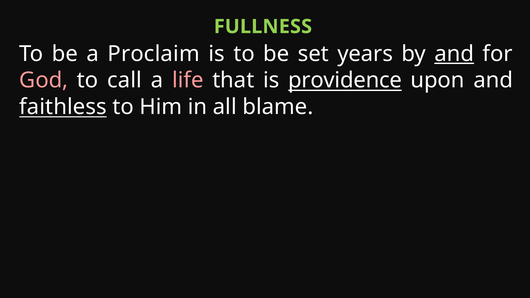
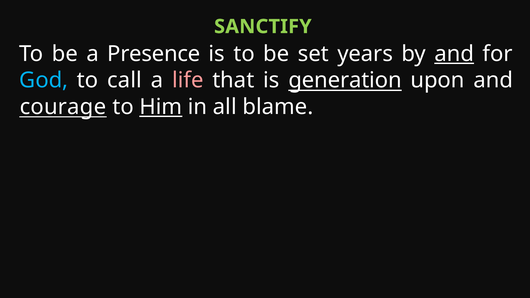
FULLNESS: FULLNESS -> SANCTIFY (263, 27)
Proclaim: Proclaim -> Presence (154, 54)
God colour: pink -> light blue (44, 80)
providence: providence -> generation (345, 80)
faithless: faithless -> courage (63, 107)
Him underline: none -> present (161, 107)
